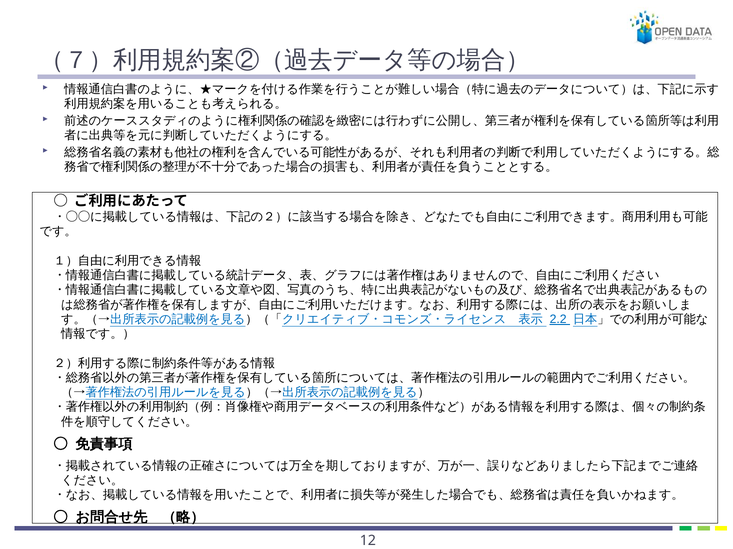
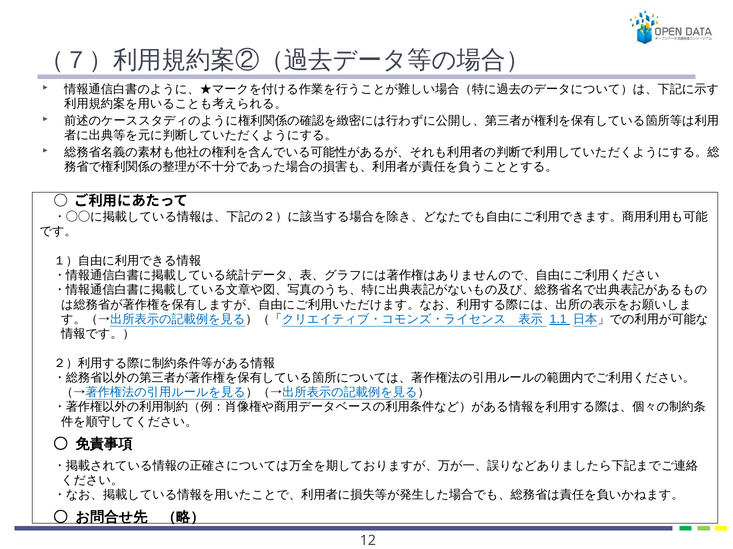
2.2: 2.2 -> 1.1 (558, 320)
